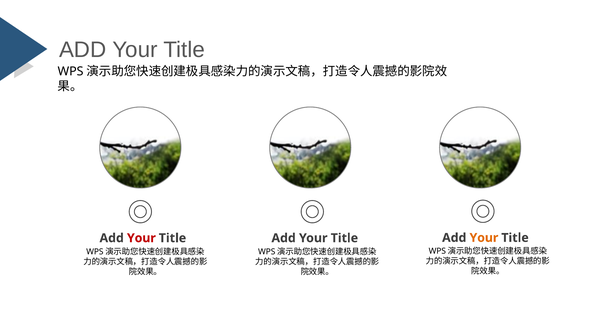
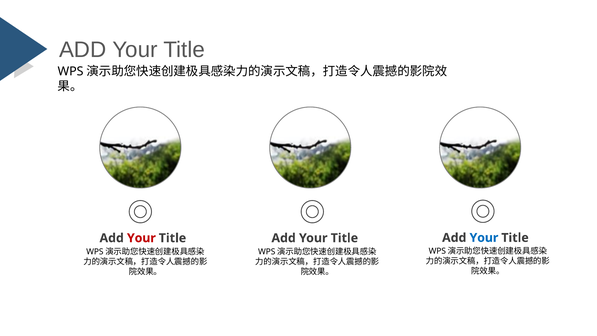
Your colour: orange -> blue (484, 238)
